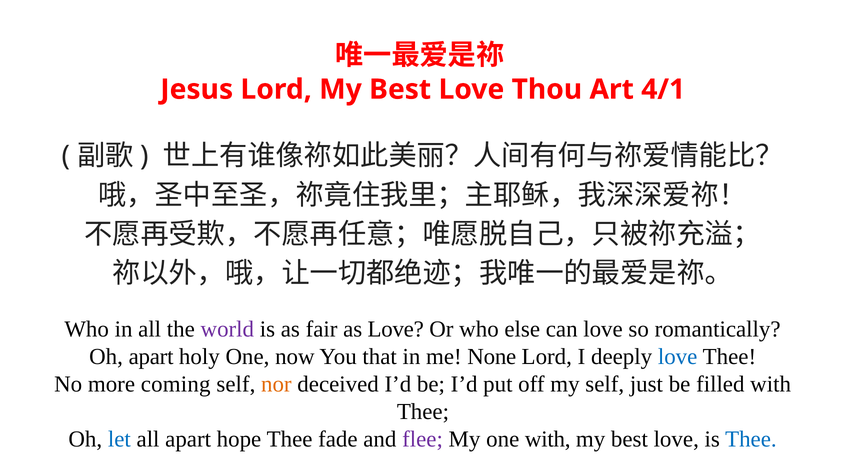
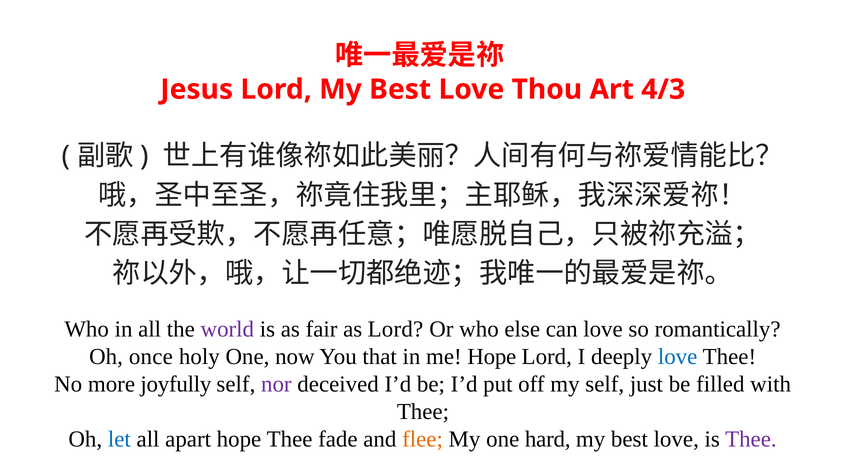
4/1: 4/1 -> 4/3 (663, 89)
as Love: Love -> Lord (395, 329)
Oh apart: apart -> once (151, 357)
me None: None -> Hope (492, 357)
coming: coming -> joyfully (176, 384)
nor colour: orange -> purple (276, 384)
flee colour: purple -> orange (423, 439)
one with: with -> hard (548, 439)
Thee colour: blue -> purple (751, 439)
